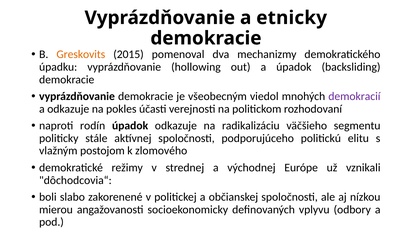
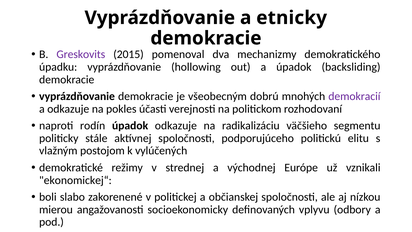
Greskovits colour: orange -> purple (81, 54)
viedol: viedol -> dobrú (264, 96)
zlomového: zlomového -> vylúčených (161, 151)
dôchodcovia“: dôchodcovia“ -> ekonomickej“ (75, 180)
